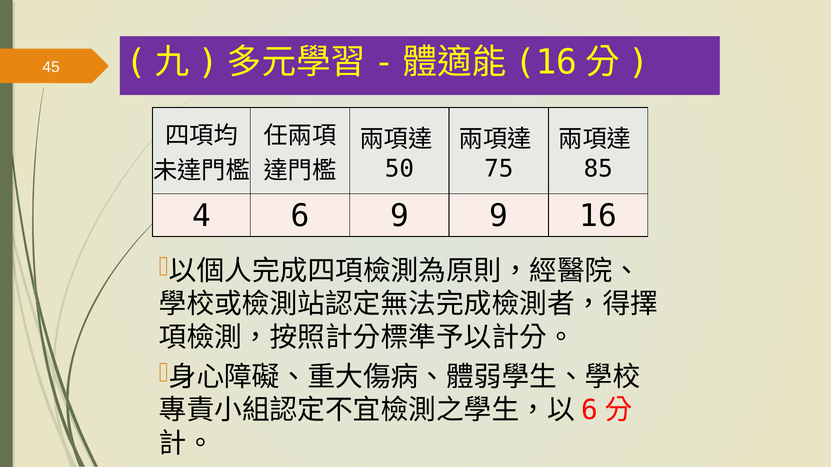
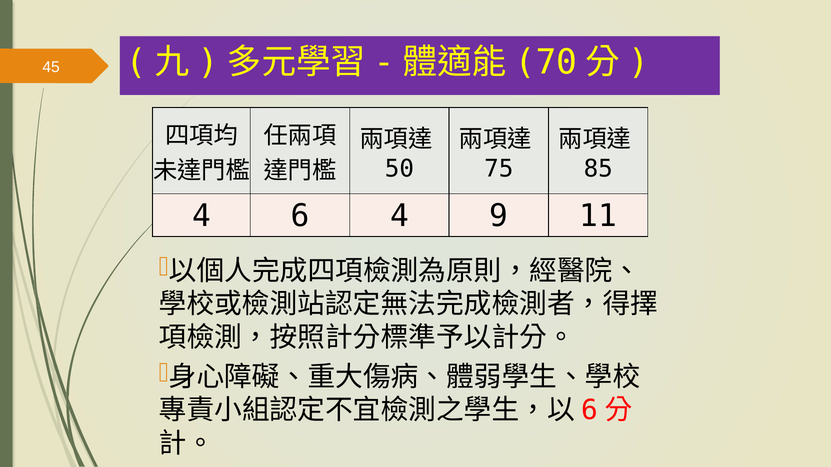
16: 16 -> 70 (546, 63)
6 9: 9 -> 4 (399, 216)
9 16: 16 -> 11 (598, 216)
